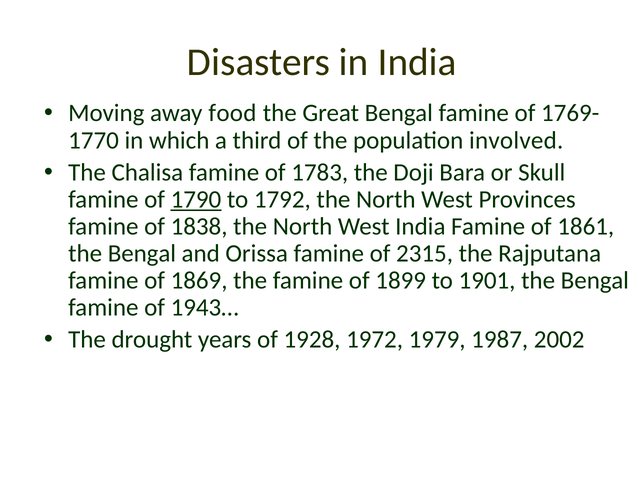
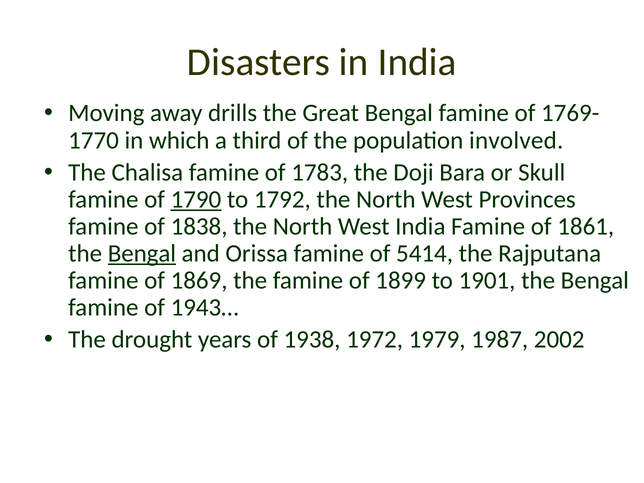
food: food -> drills (233, 113)
Bengal underline: none -> present (142, 253)
2315: 2315 -> 5414 (425, 253)
1928: 1928 -> 1938 (312, 340)
